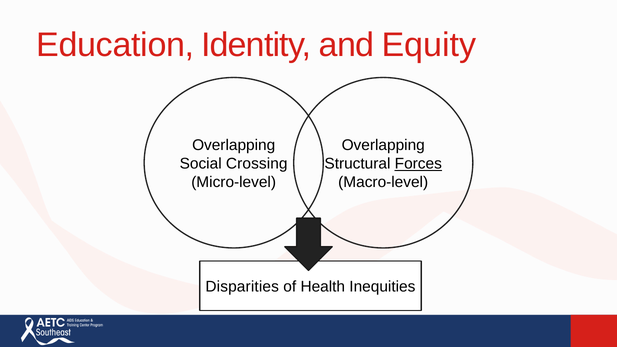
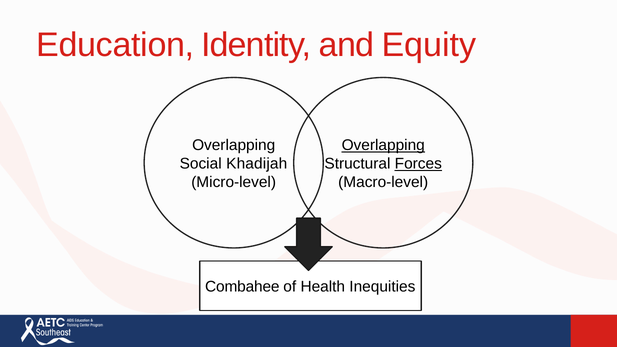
Overlapping underline: none -> present (383, 145)
Crossing: Crossing -> Khadijah (257, 164)
Disparities: Disparities -> Combahee (242, 287)
